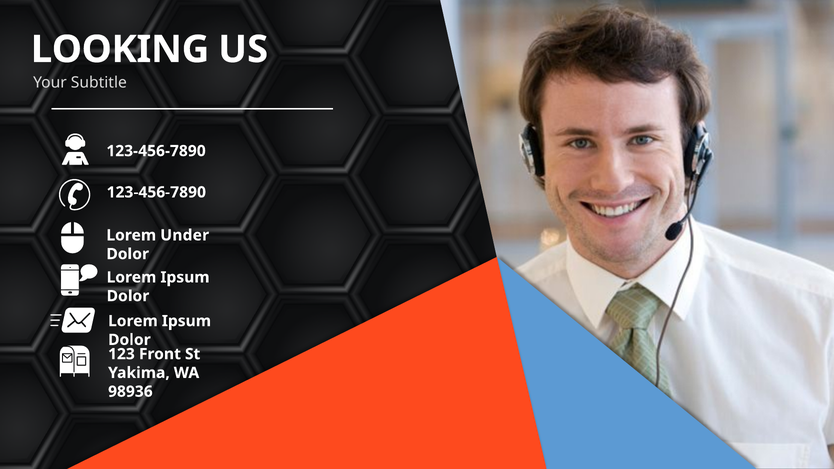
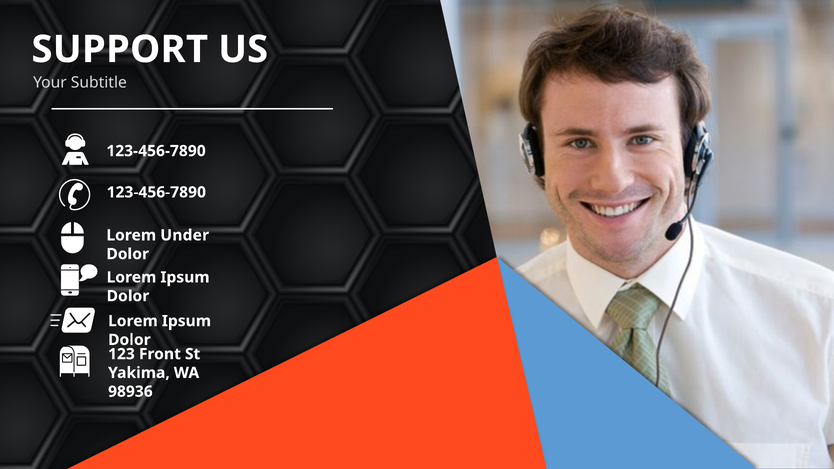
LOOKING: LOOKING -> SUPPORT (120, 49)
